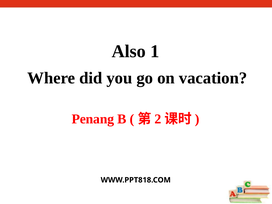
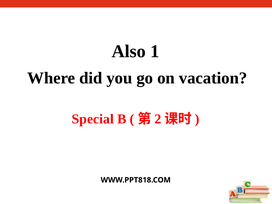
Penang: Penang -> Special (93, 119)
